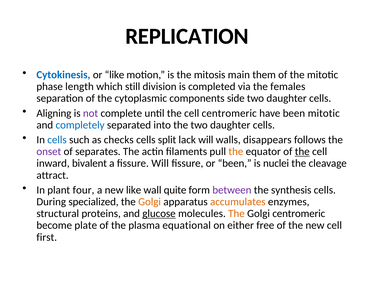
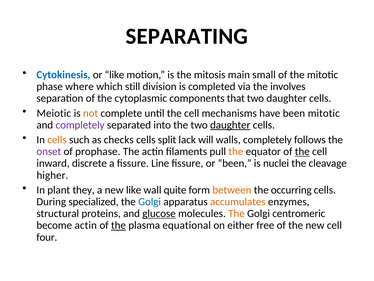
REPLICATION: REPLICATION -> SEPARATING (187, 36)
them: them -> small (264, 75)
length: length -> where (79, 86)
females: females -> involves (288, 86)
side: side -> that (236, 98)
Aligning: Aligning -> Meiotic (54, 113)
not colour: purple -> orange (91, 113)
cell centromeric: centromeric -> mechanisms (229, 113)
completely colour: blue -> purple (80, 125)
daughter underline: none -> present (230, 125)
cells colour: blue -> orange (57, 140)
walls disappears: disappears -> completely (267, 140)
separates: separates -> prophase (98, 151)
bivalent: bivalent -> discrete (89, 163)
fissure Will: Will -> Line (160, 163)
attract: attract -> higher (52, 175)
four: four -> they (84, 190)
between colour: purple -> orange (232, 190)
synthesis: synthesis -> occurring (291, 190)
Golgi colour: orange -> blue (150, 201)
become plate: plate -> actin (86, 225)
the underline: none -> present (118, 225)
first: first -> four (47, 237)
